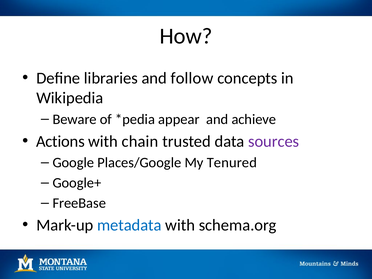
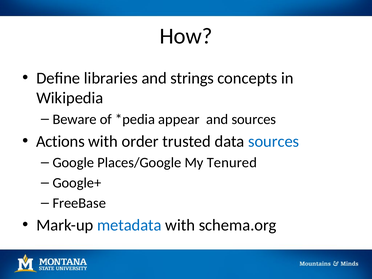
follow: follow -> strings (192, 78)
and achieve: achieve -> sources (254, 119)
chain: chain -> order (140, 141)
sources colour: purple -> blue (274, 141)
